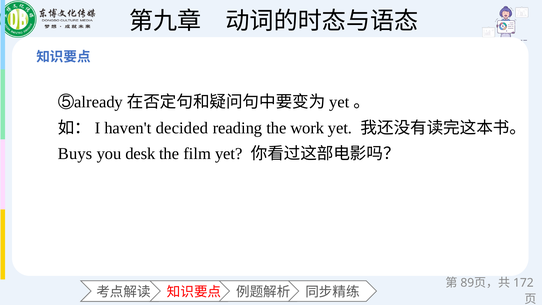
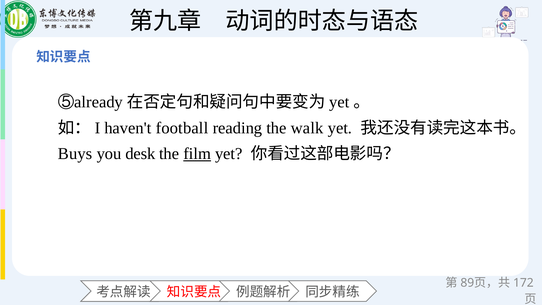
decided: decided -> football (182, 128)
work: work -> walk (307, 128)
film underline: none -> present (197, 154)
